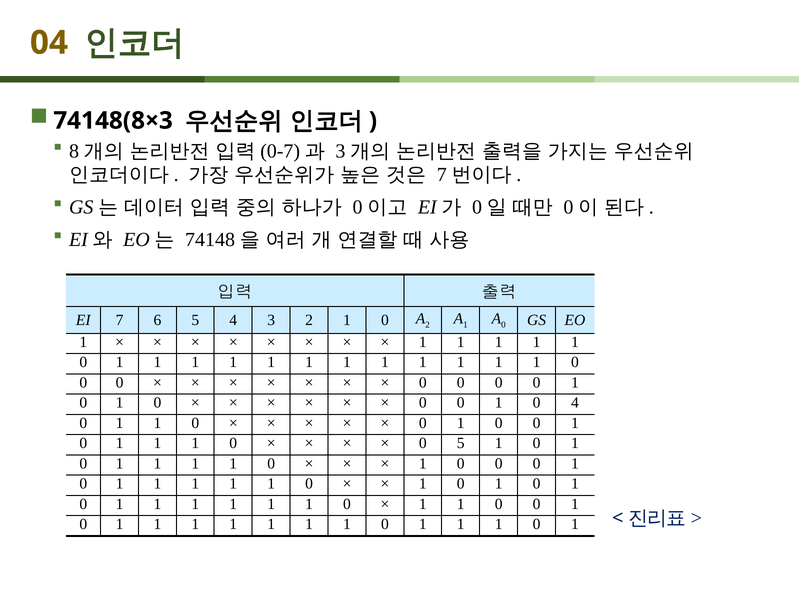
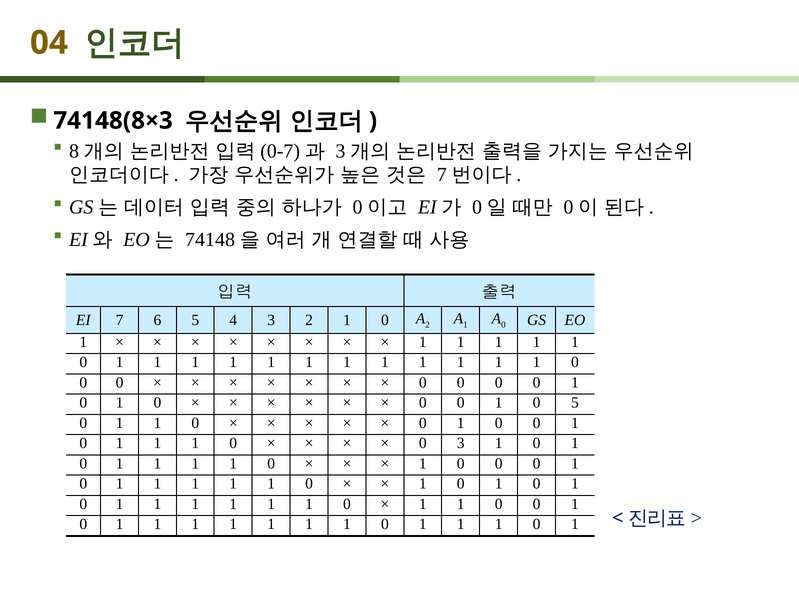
0 4: 4 -> 5 (575, 403)
0 5: 5 -> 3 (461, 443)
